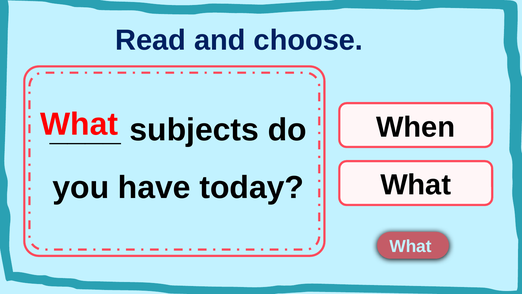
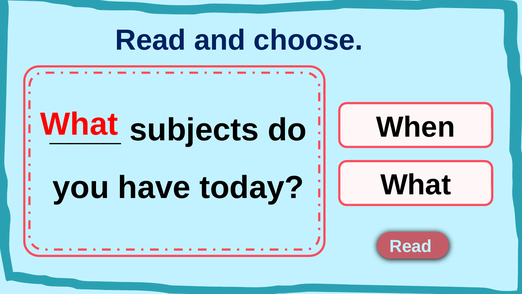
What: What -> Read (411, 246)
